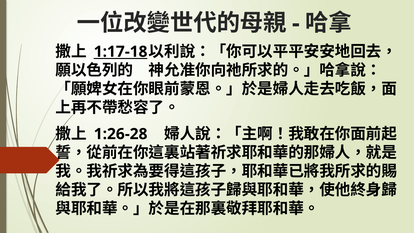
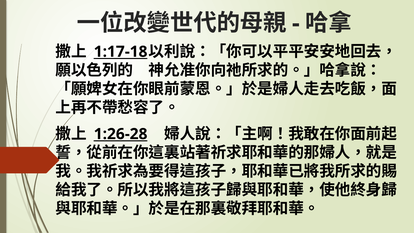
1:26-28 underline: none -> present (121, 134)
